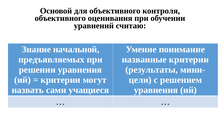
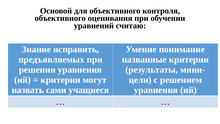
начальной: начальной -> исправить (76, 49)
